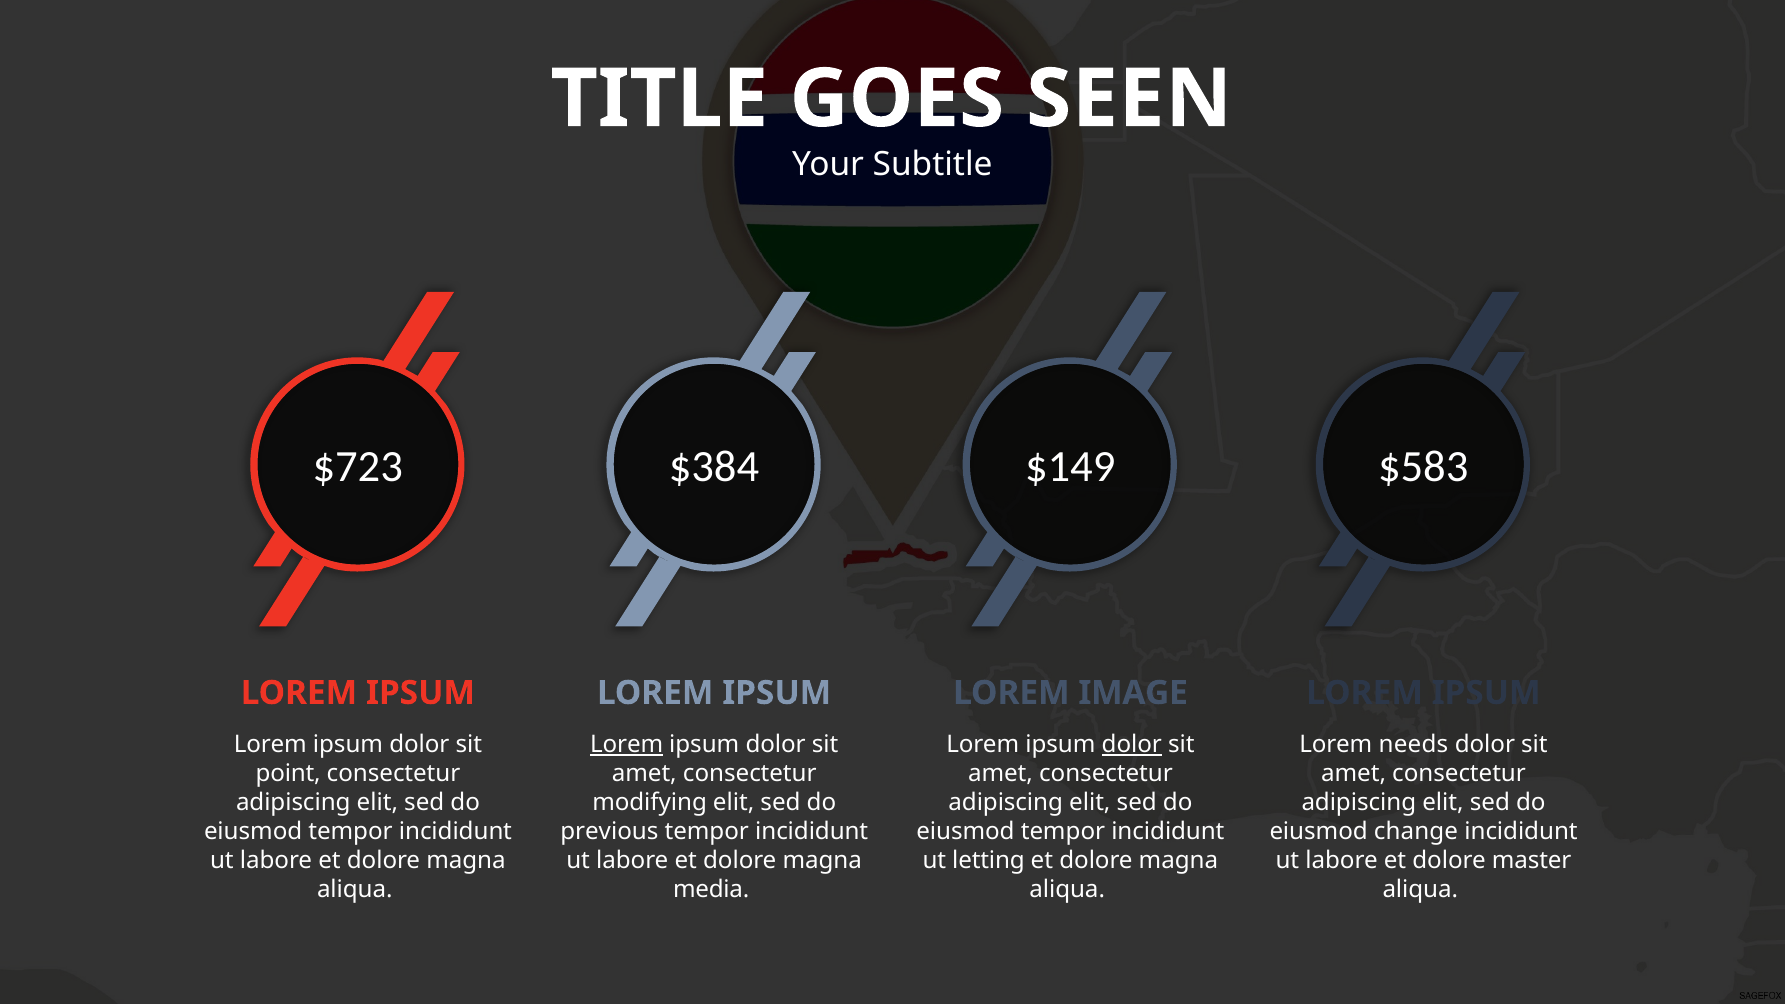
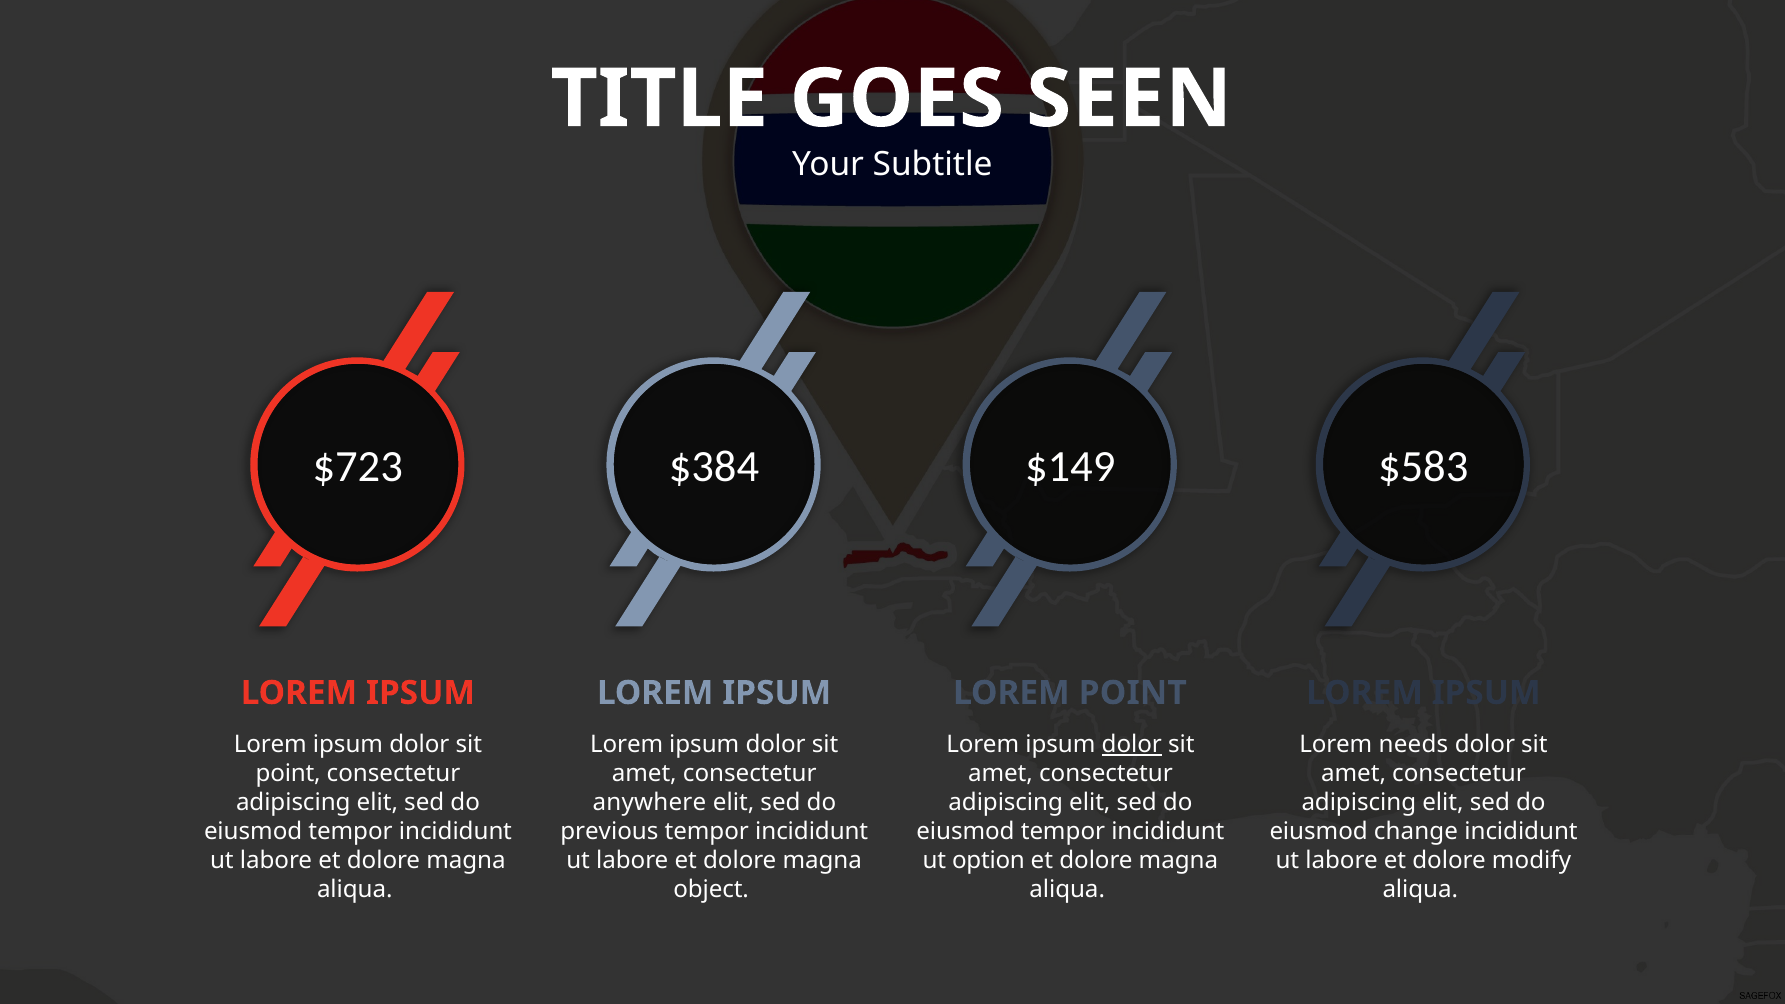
LOREM IMAGE: IMAGE -> POINT (1133, 693)
Lorem underline: present -> none (627, 745)
modifying: modifying -> anywhere (649, 803)
letting: letting -> option (988, 861)
master: master -> modify (1532, 861)
media: media -> object (711, 890)
